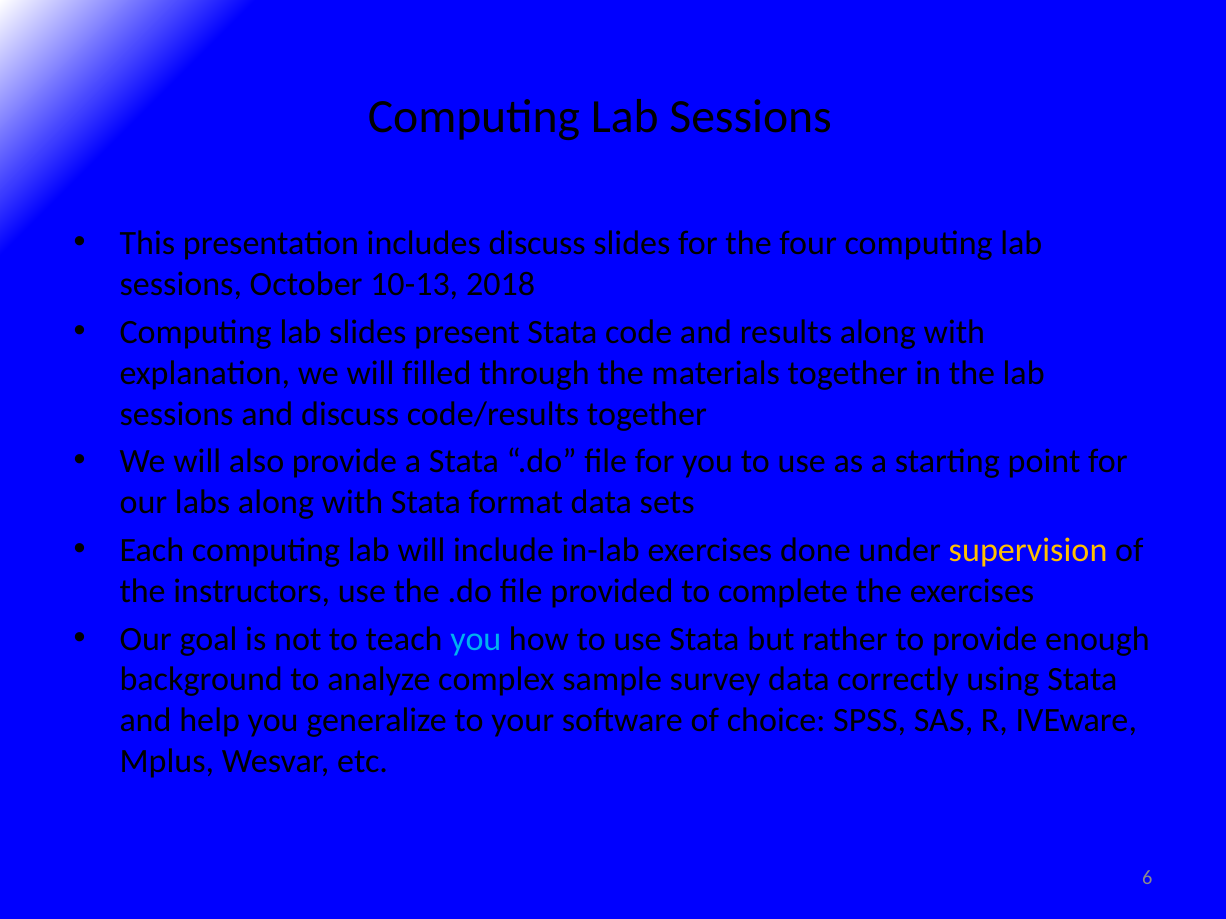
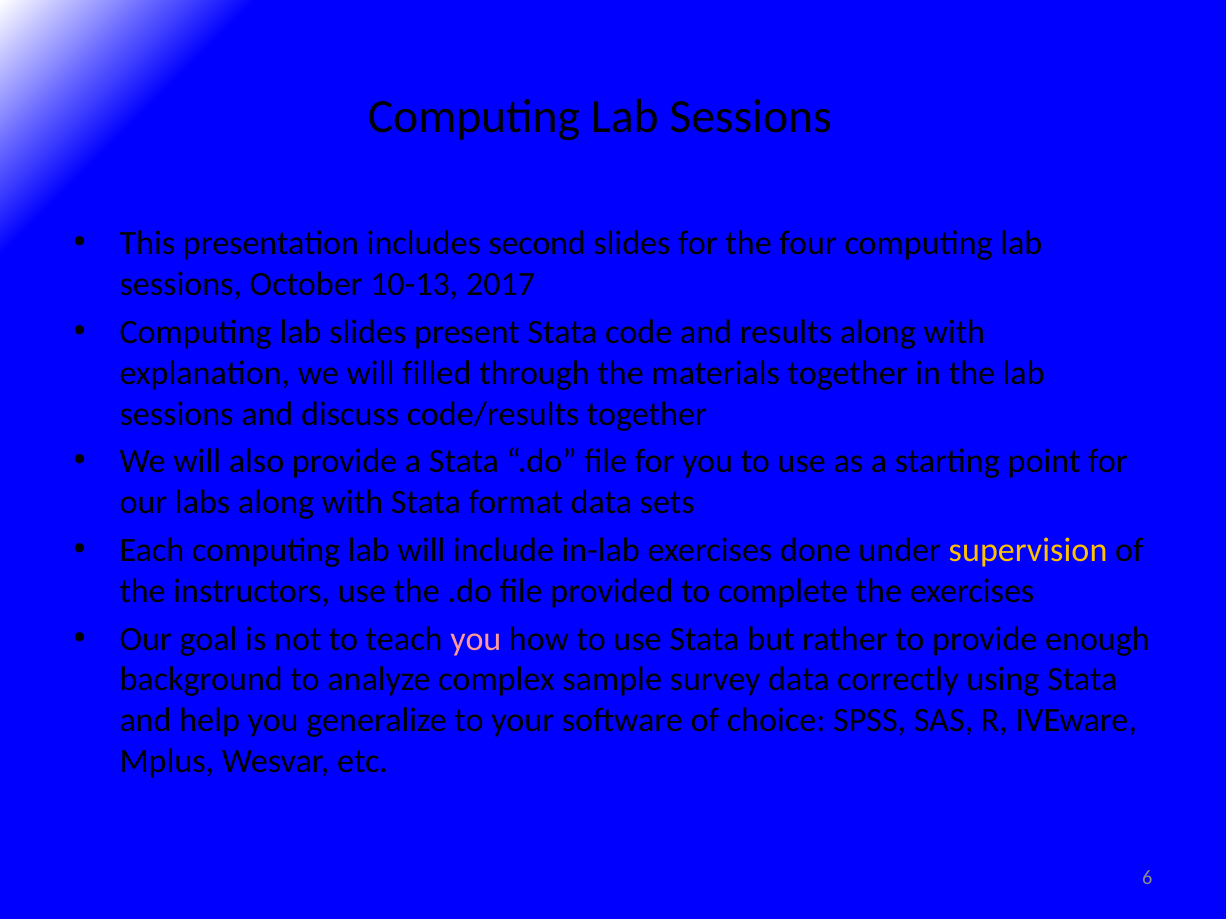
includes discuss: discuss -> second (537, 244)
2018: 2018 -> 2017 (501, 284)
you colour: light blue -> pink (476, 639)
